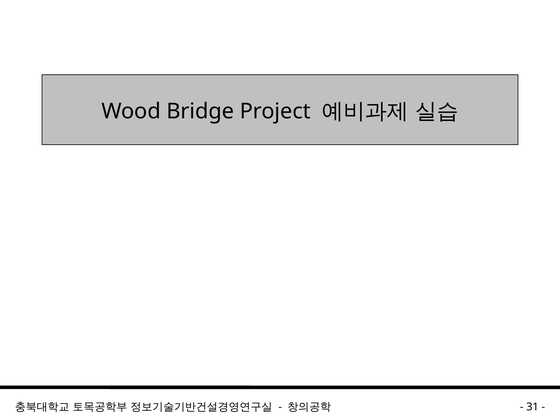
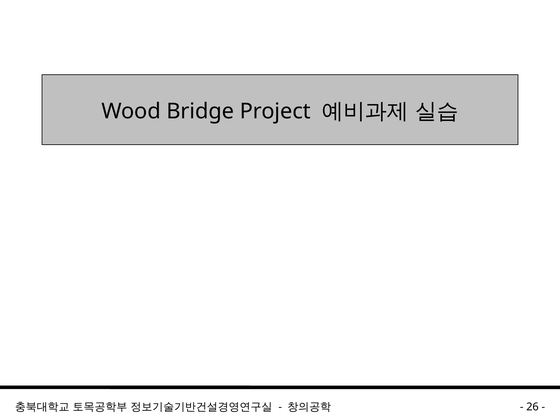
31: 31 -> 26 (533, 407)
